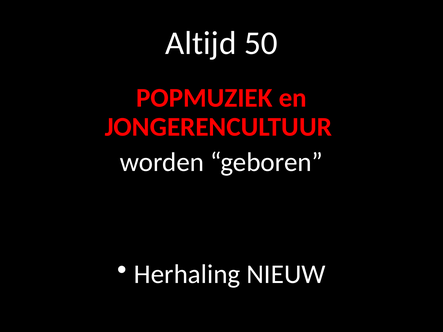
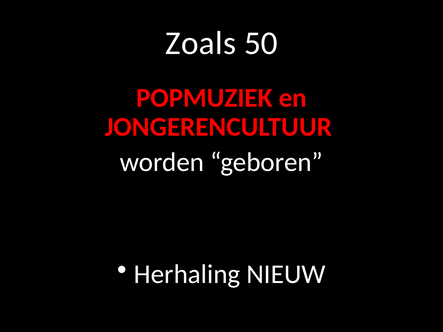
Altijd: Altijd -> Zoals (201, 43)
